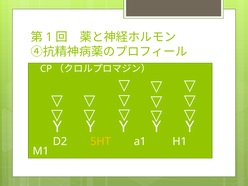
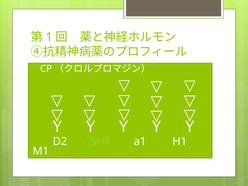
5HT colour: yellow -> light green (101, 141)
